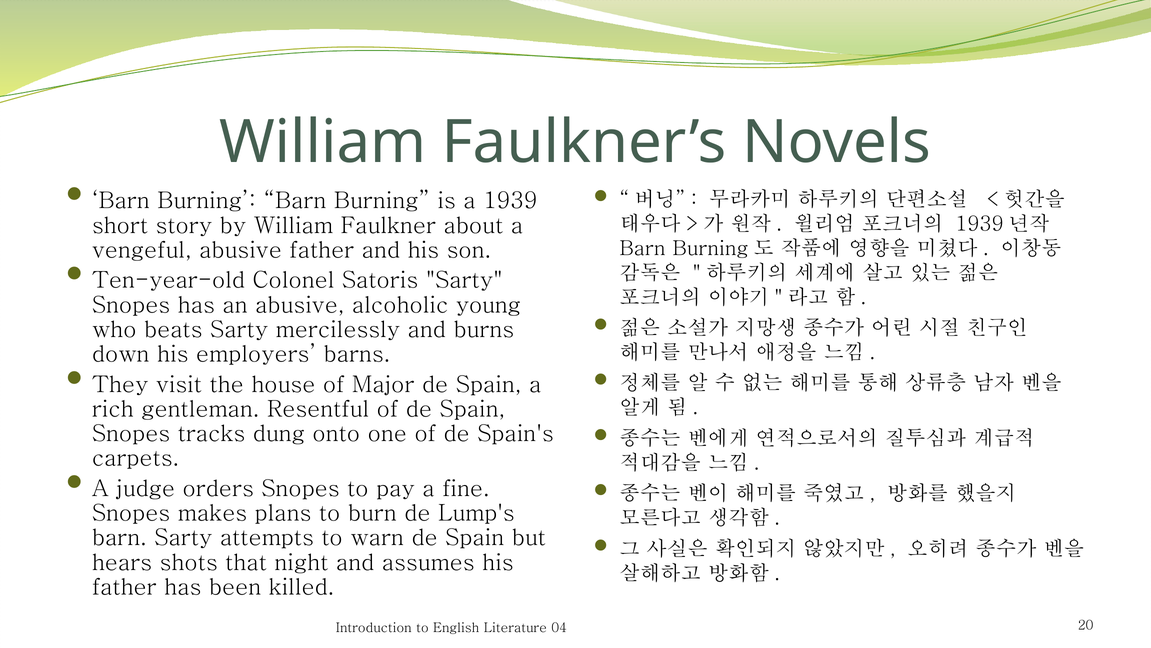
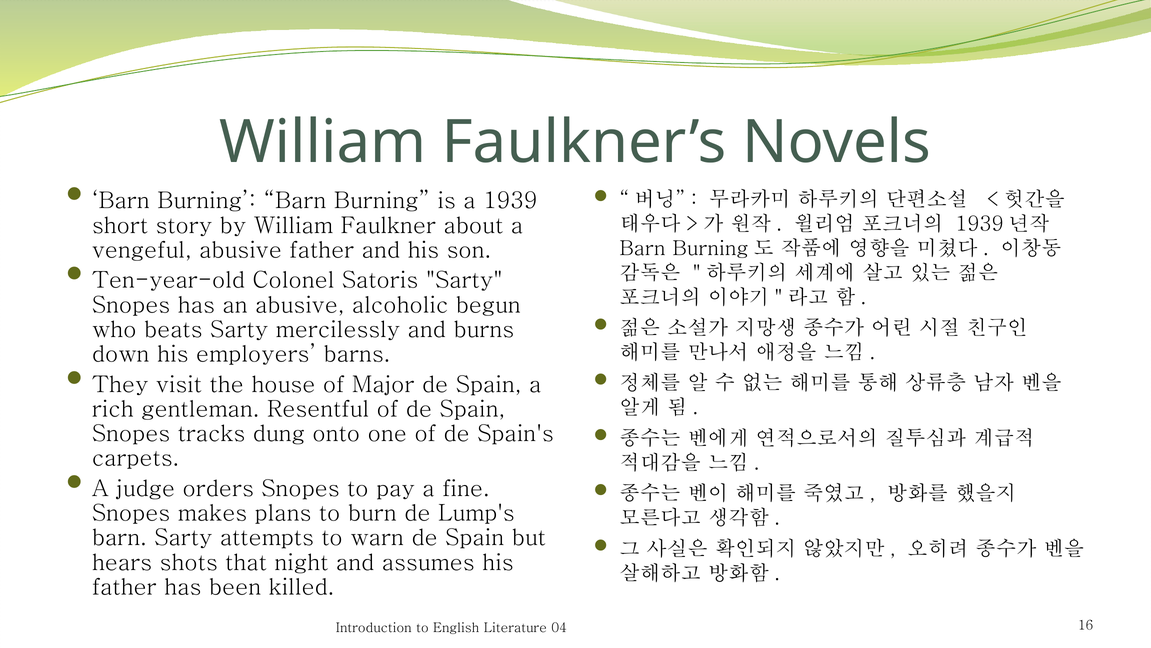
young: young -> begun (488, 305)
20: 20 -> 16 (1086, 625)
